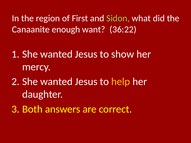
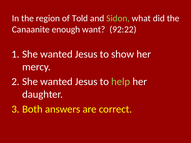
First: First -> Told (80, 18)
36:22: 36:22 -> 92:22 (123, 29)
help colour: yellow -> light green (121, 82)
